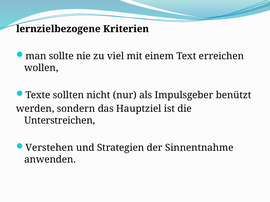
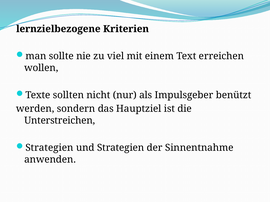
Verstehen: Verstehen -> Strategien (49, 148)
